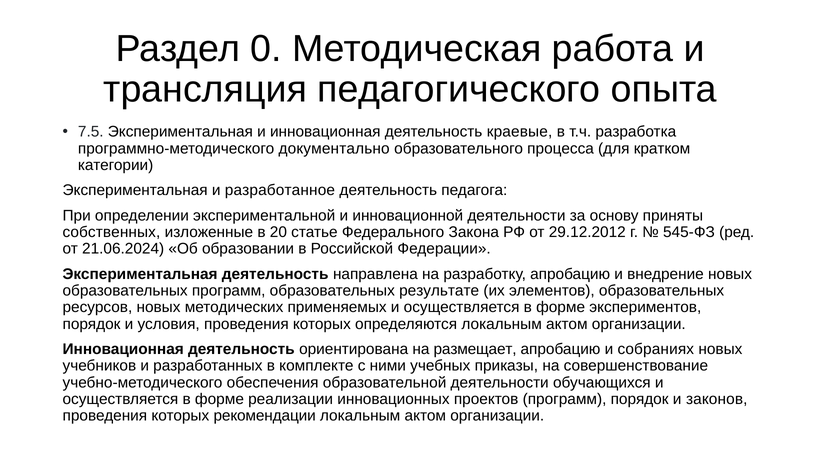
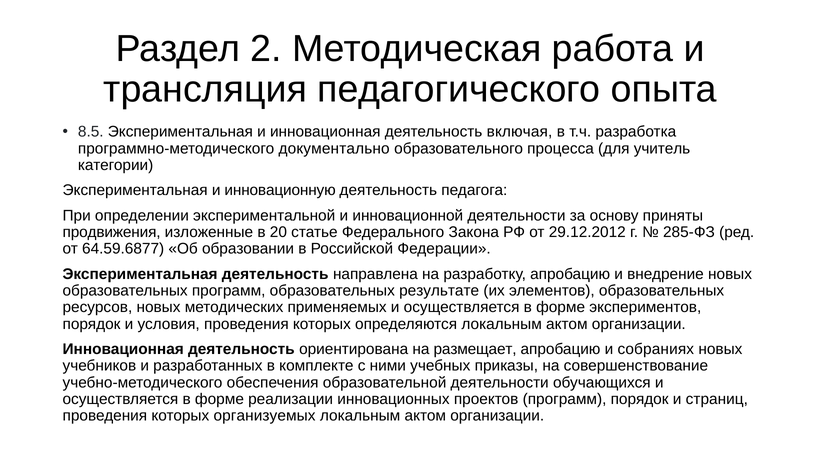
0: 0 -> 2 (266, 49)
7.5: 7.5 -> 8.5 (91, 132)
краевые: краевые -> включая (520, 132)
кратком: кратком -> учитель (662, 148)
разработанное: разработанное -> инновационную (280, 190)
собственных: собственных -> продвижения (112, 232)
545-ФЗ: 545-ФЗ -> 285-ФЗ (689, 232)
21.06.2024: 21.06.2024 -> 64.59.6877 (123, 249)
законов: законов -> страниц (717, 399)
рекомендации: рекомендации -> организуемых (265, 416)
